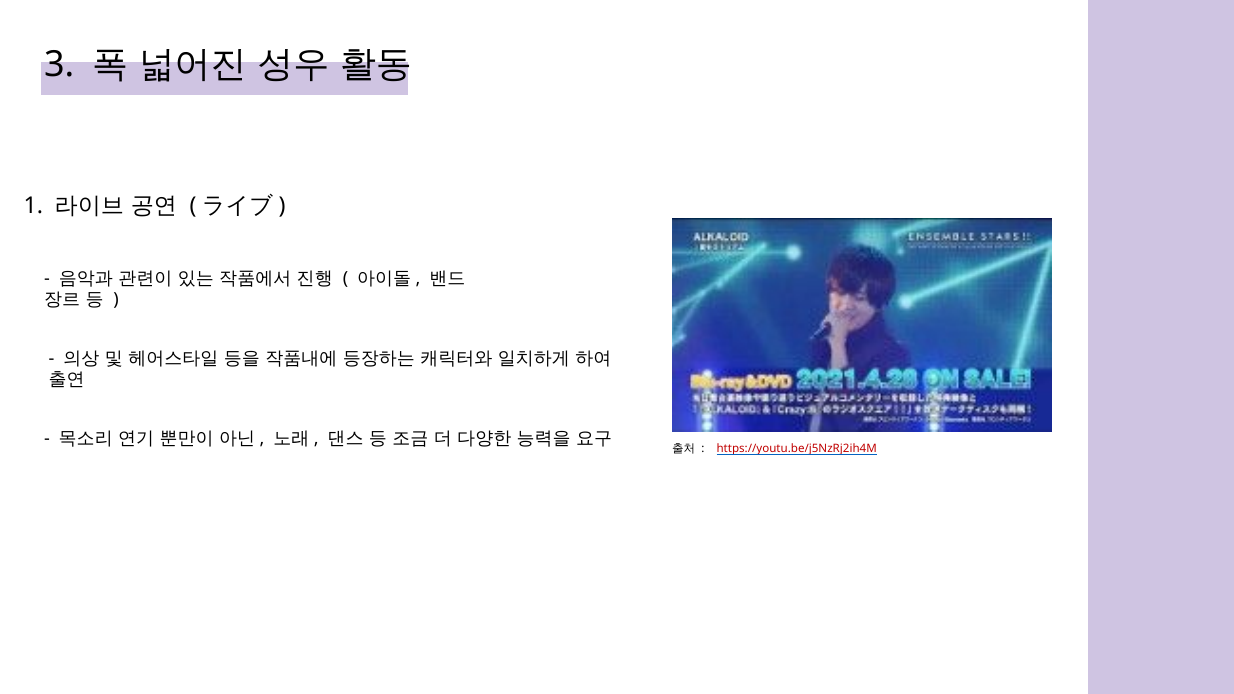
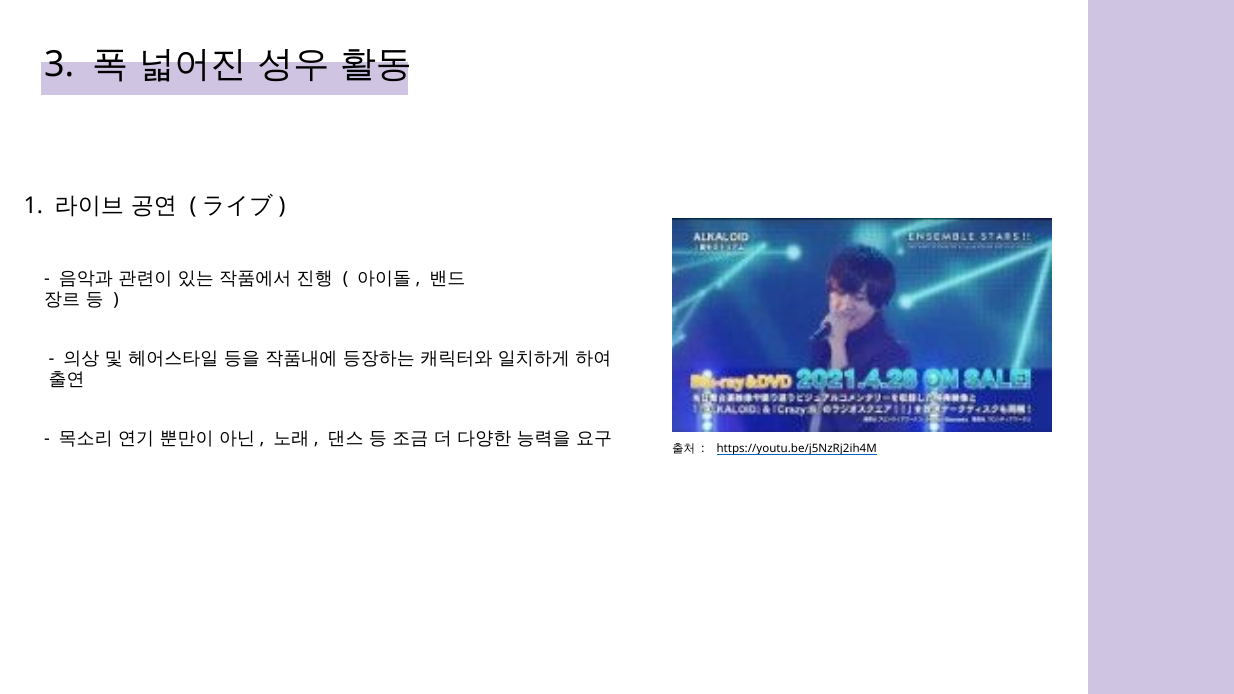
https://youtu.be/j5NzRj2ih4M colour: red -> black (797, 449)
